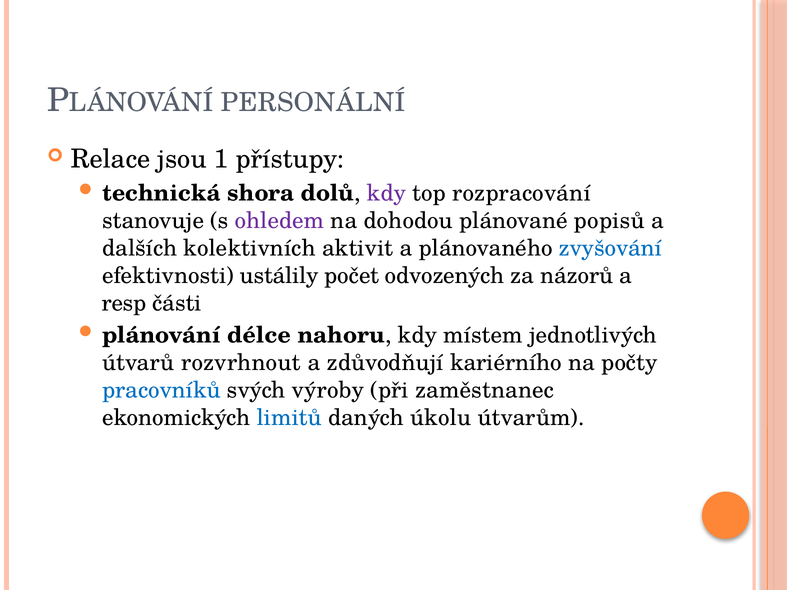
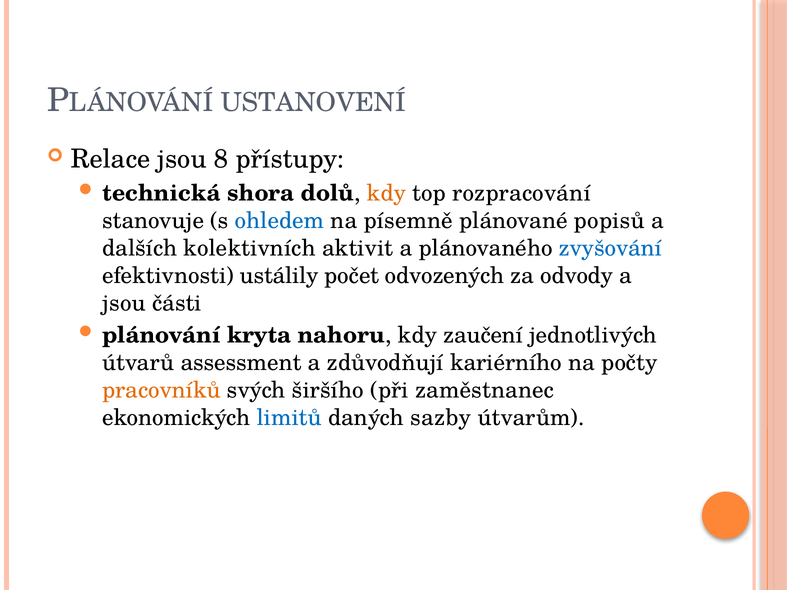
PERSONÁLNÍ: PERSONÁLNÍ -> USTANOVENÍ (313, 103)
1: 1 -> 8 (221, 159)
kdy colour: purple -> orange (387, 193)
ohledem colour: purple -> blue (280, 221)
dohodou: dohodou -> písemně (408, 221)
názorů: názorů -> odvody (577, 276)
resp: resp -> jsou (124, 303)
délce: délce -> kryta (259, 335)
místem: místem -> zaučení (483, 335)
rozvrhnout: rozvrhnout -> assessment (241, 363)
pracovníků colour: blue -> orange (161, 390)
výroby: výroby -> širšího (328, 390)
úkolu: úkolu -> sazby (441, 418)
